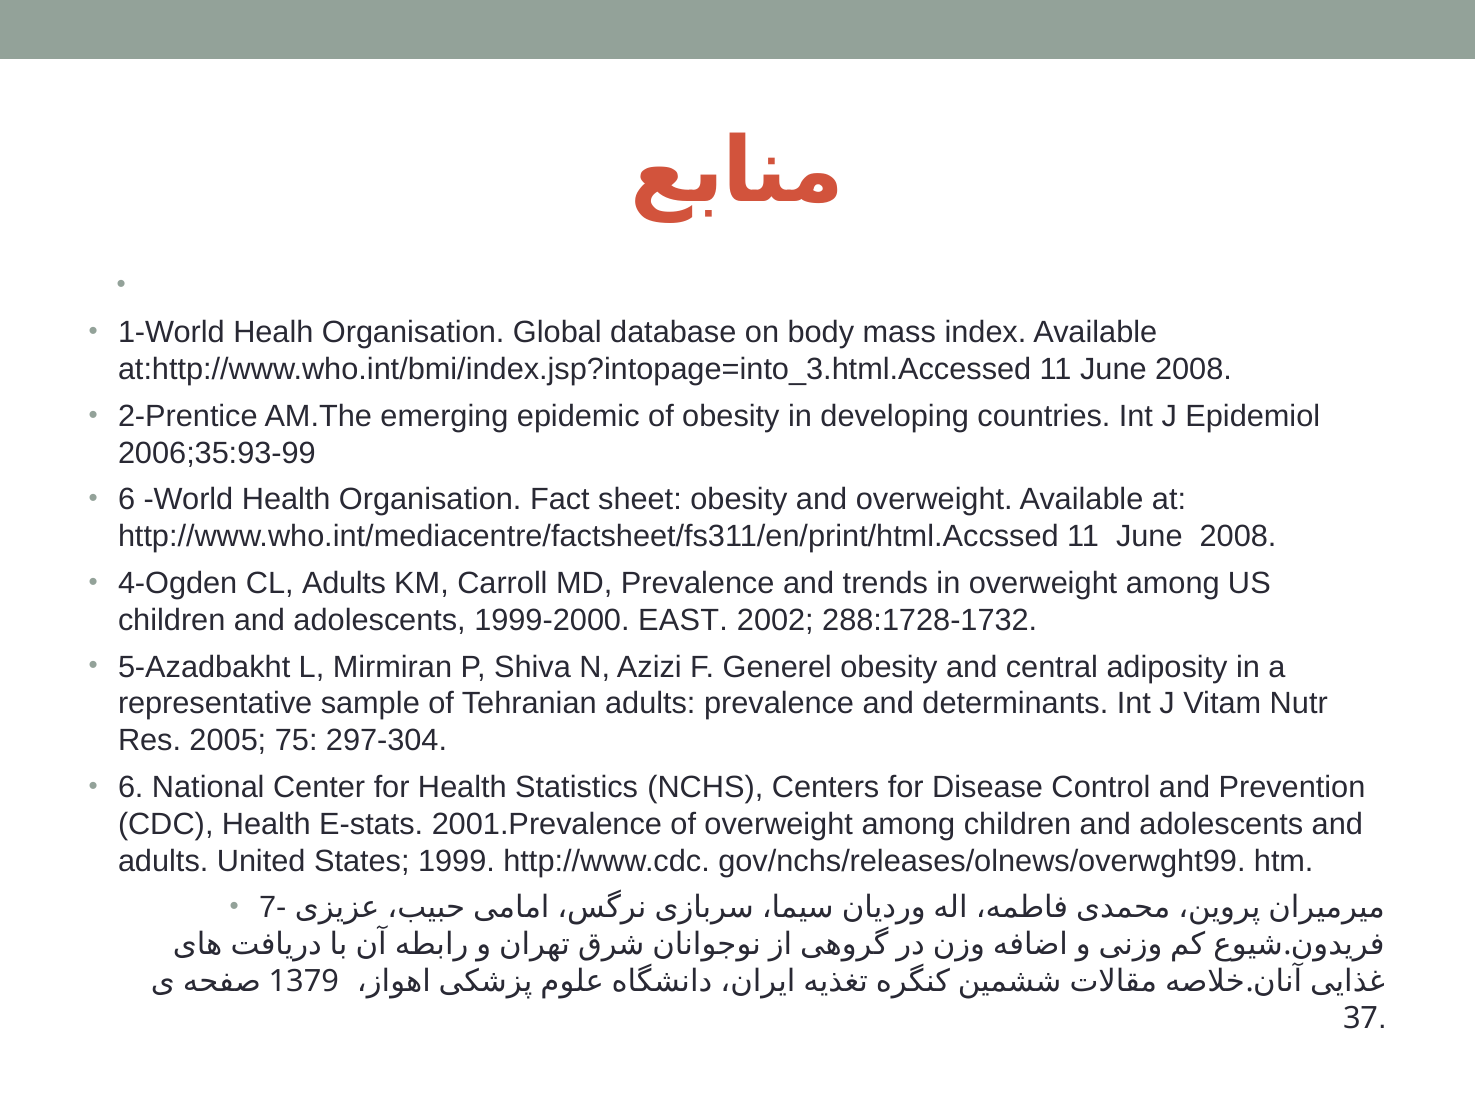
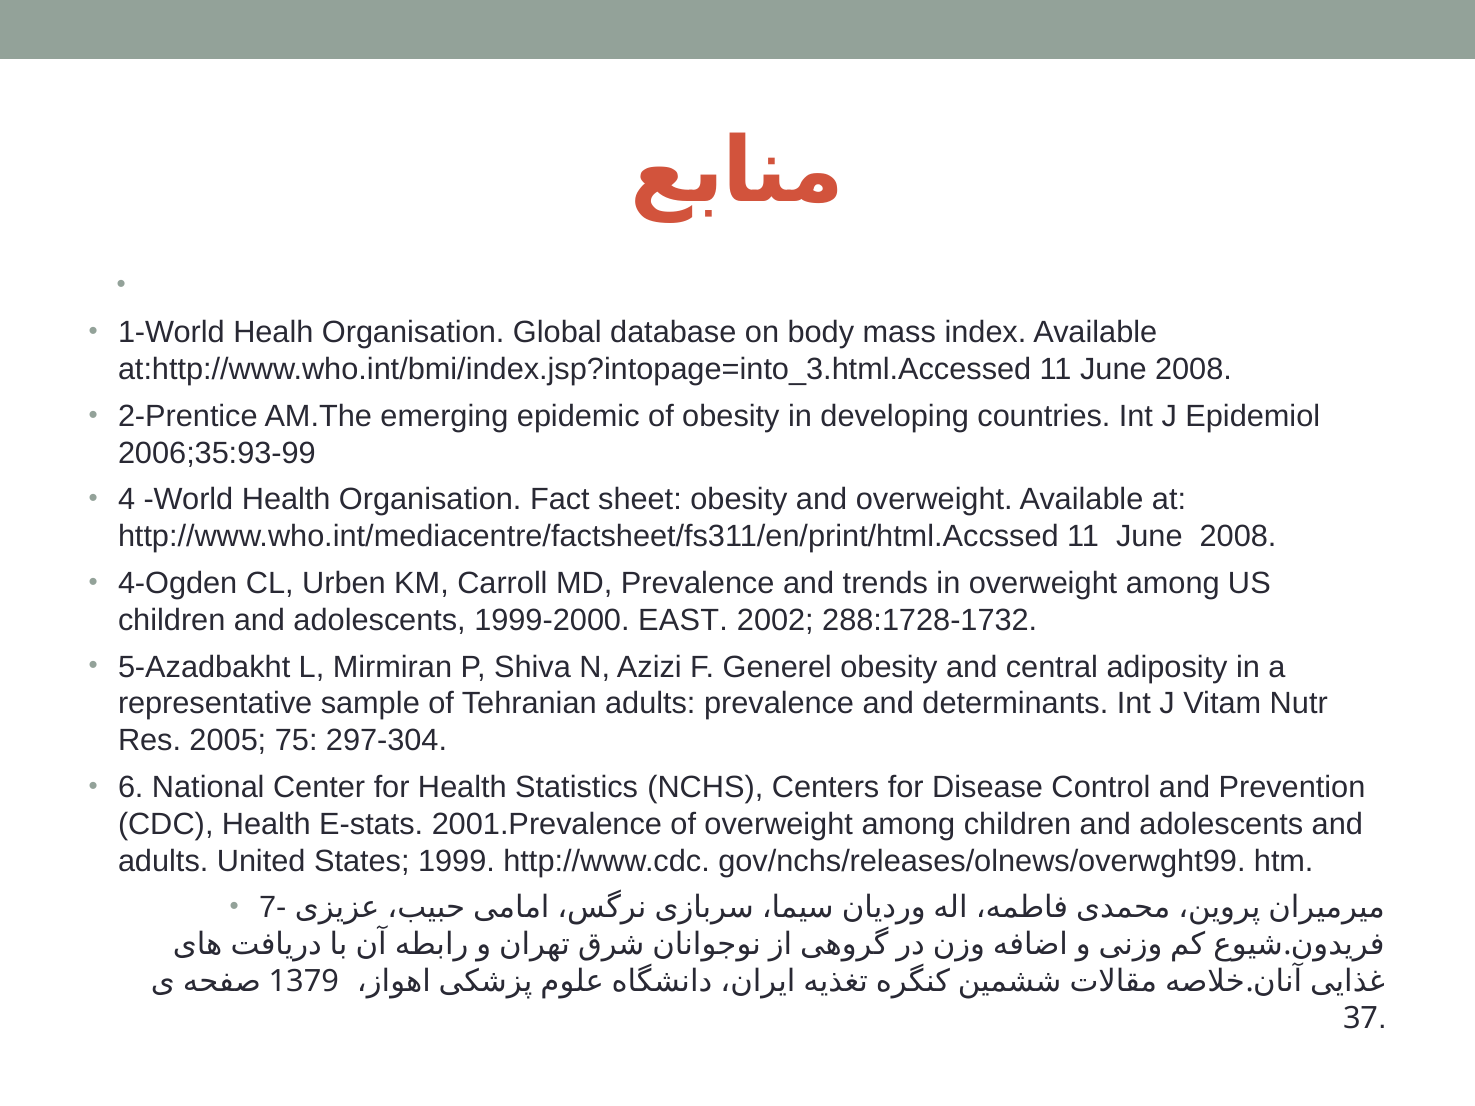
6: 6 -> 4 (127, 500)
CL Adults: Adults -> Urben (344, 583)
